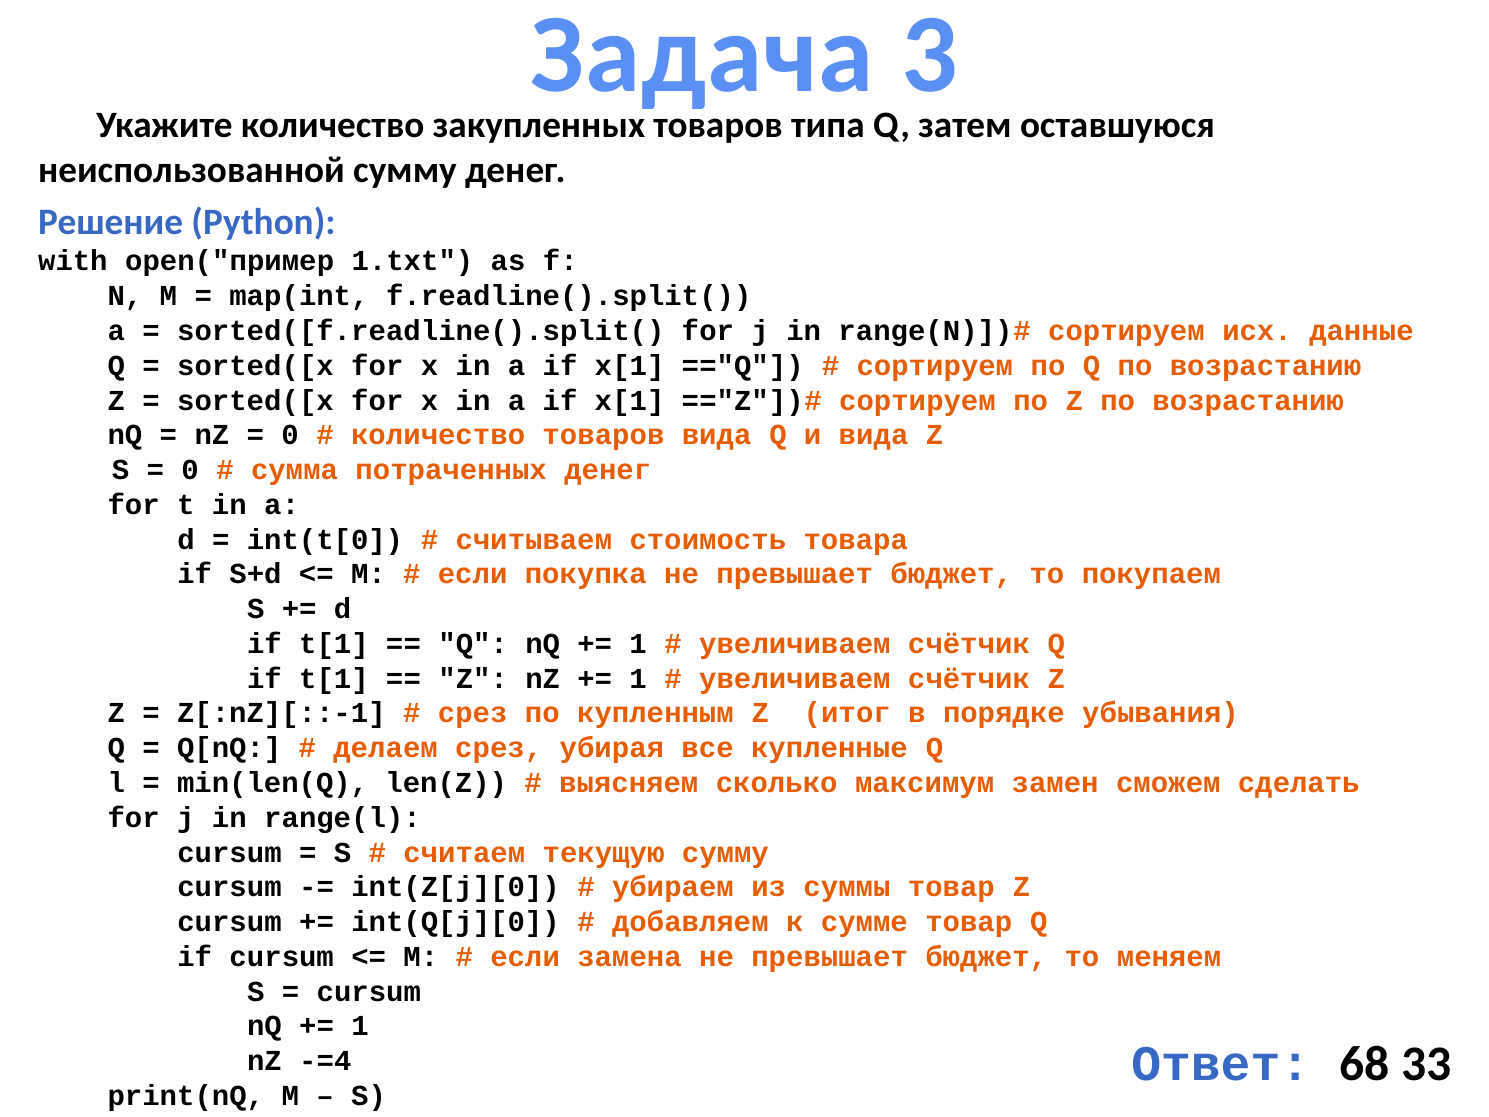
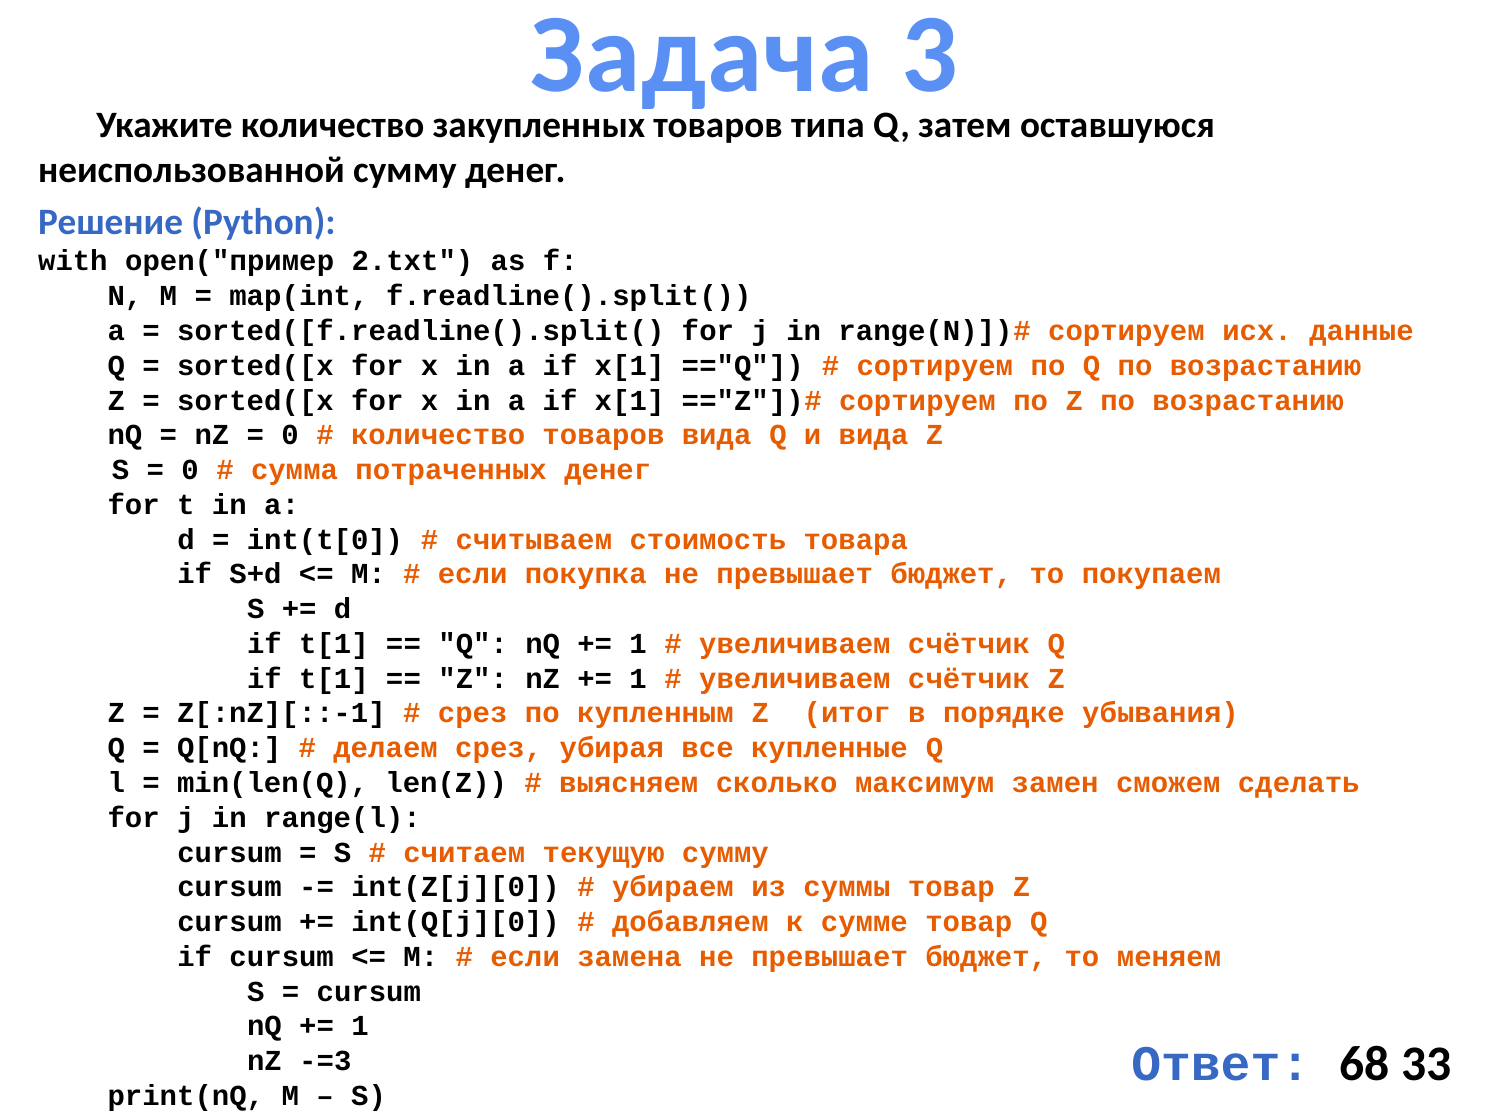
1.txt: 1.txt -> 2.txt (412, 261)
-=4: -=4 -> -=3 (325, 1061)
